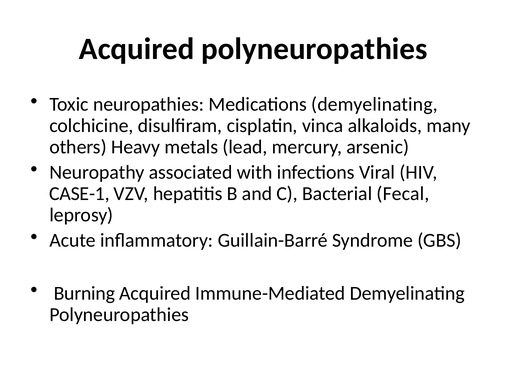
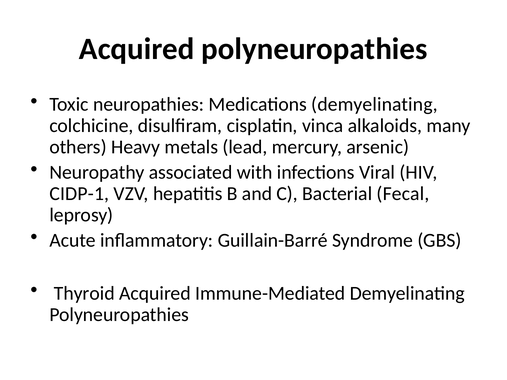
CASE-1: CASE-1 -> CIDP-1 (79, 194)
Burning: Burning -> Thyroid (84, 293)
